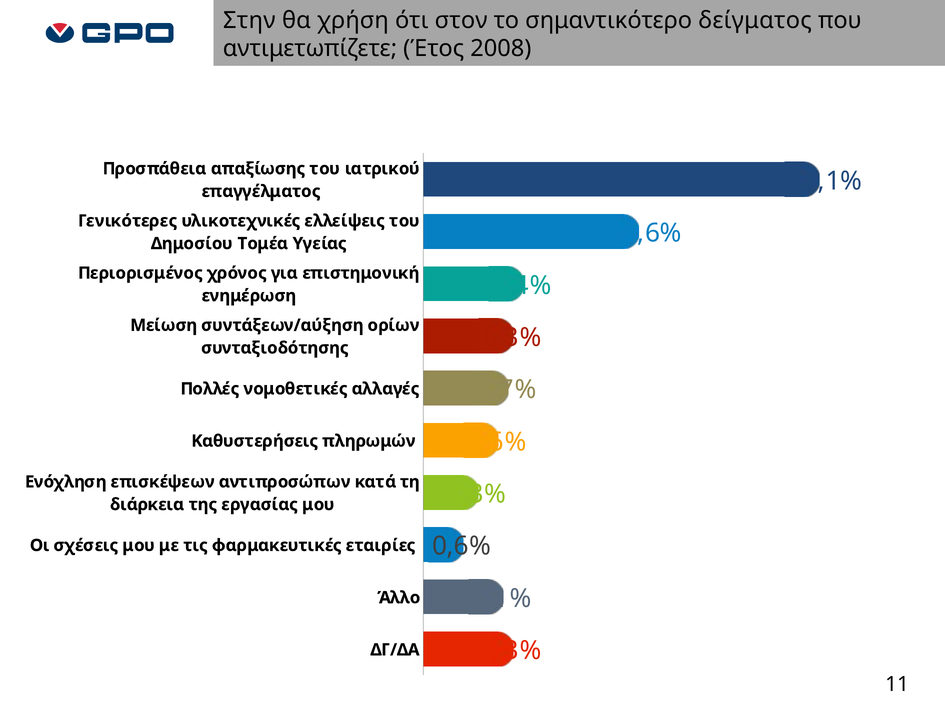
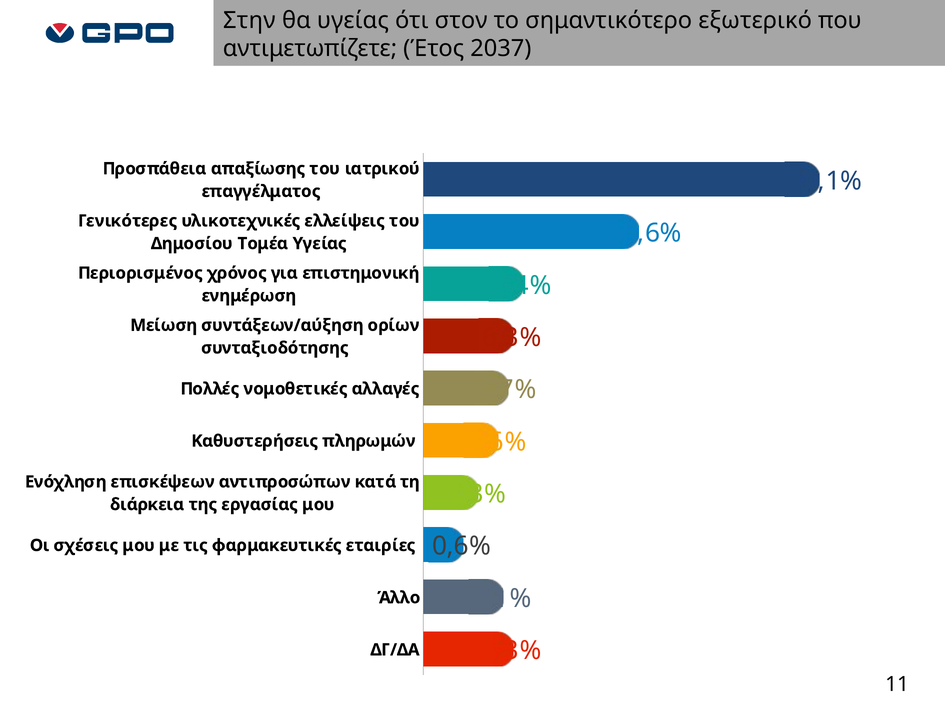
θα χρήση: χρήση -> υγείας (353, 20)
δείγματος: δείγματος -> εξωτερικό (755, 20)
2008: 2008 -> 2037 (501, 49)
